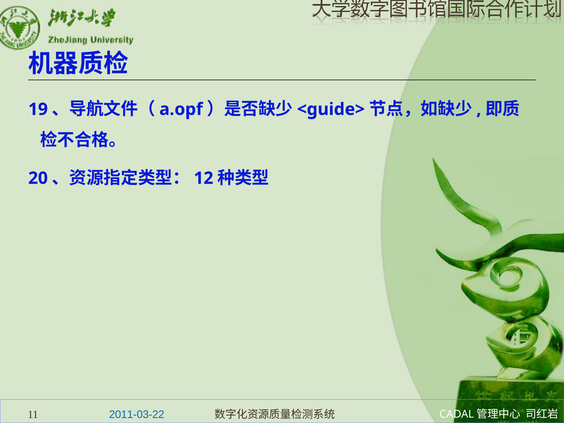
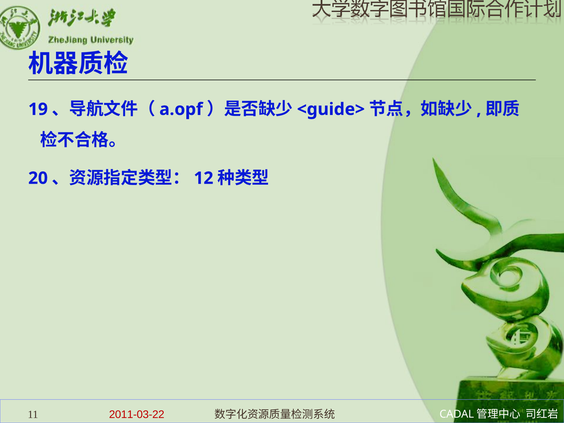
2011-03-22 colour: blue -> red (137, 415)
